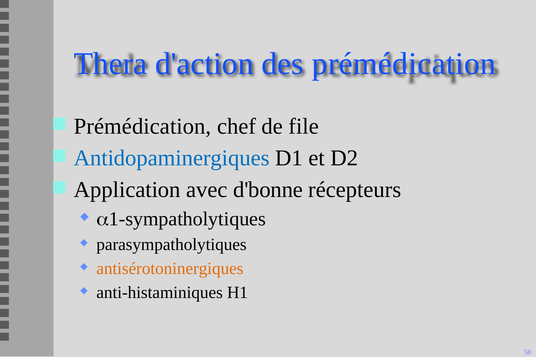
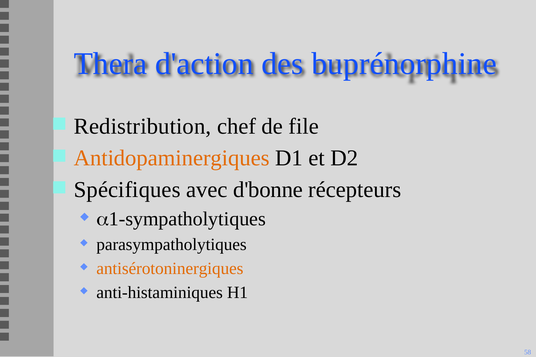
des prémédication: prémédication -> buprénorphine (404, 64)
Prémédication: Prémédication -> Redistribution (143, 126)
Antidopaminergiques colour: blue -> orange (172, 158)
Application: Application -> Spécifiques (127, 190)
